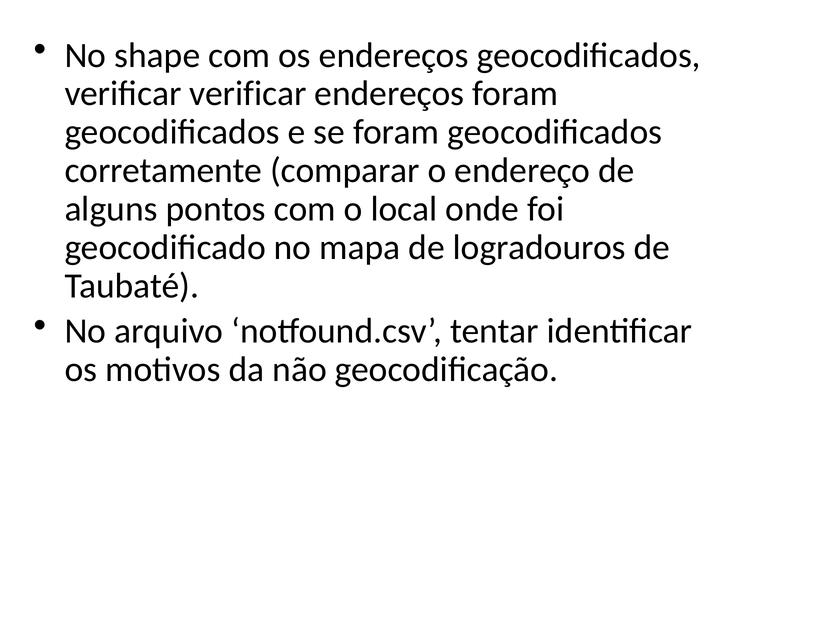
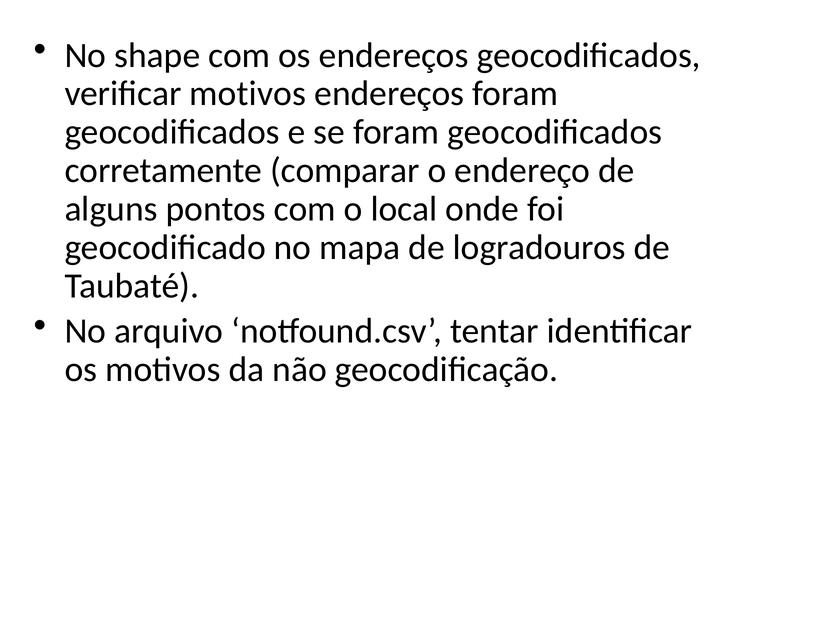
verificar verificar: verificar -> motivos (248, 94)
